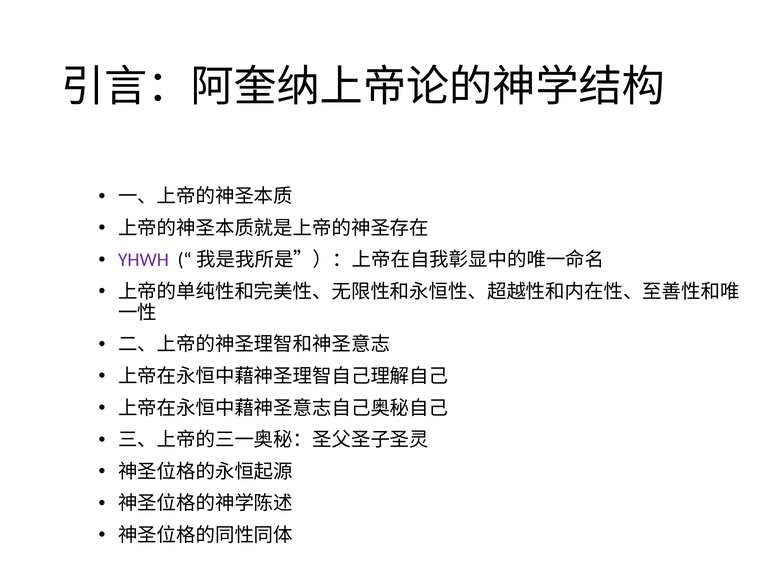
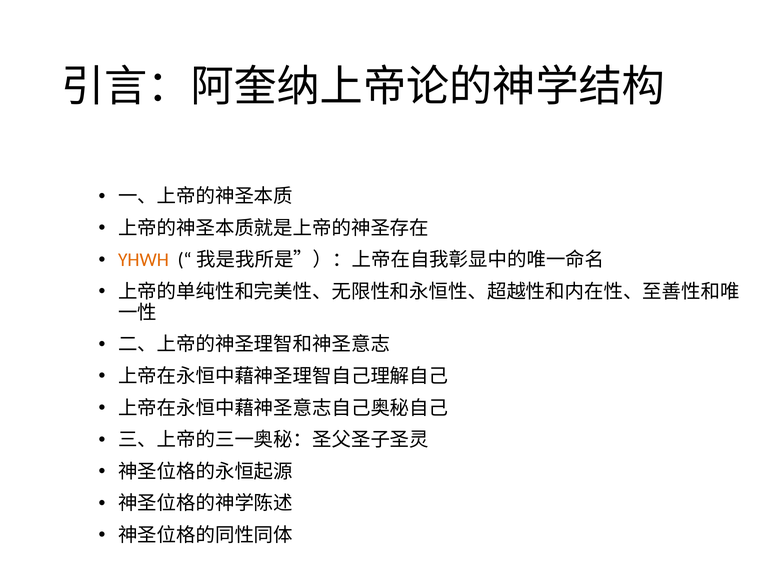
YHWH colour: purple -> orange (143, 260)
